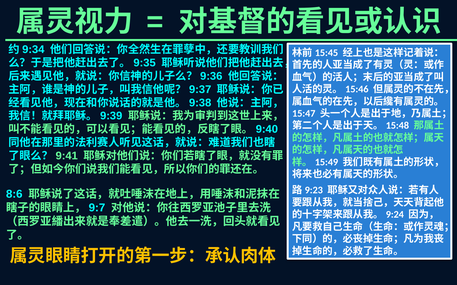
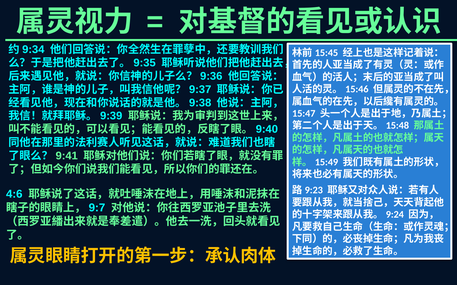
8:6: 8:6 -> 4:6 (14, 195)
